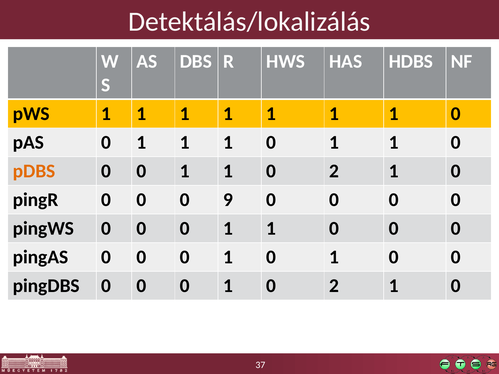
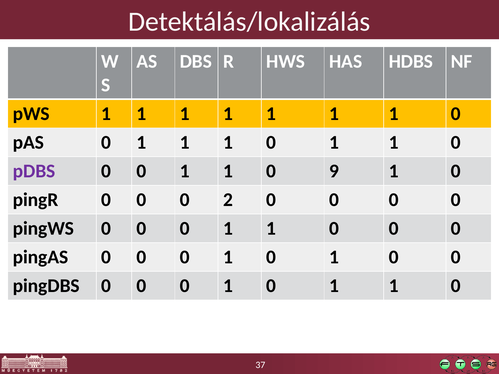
pDBS colour: orange -> purple (34, 171)
1 1 0 2: 2 -> 9 (334, 171)
9: 9 -> 2 (228, 200)
2: 2 -> 1 (334, 286)
